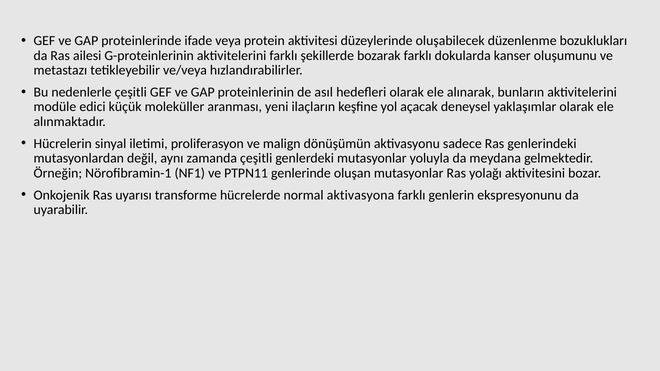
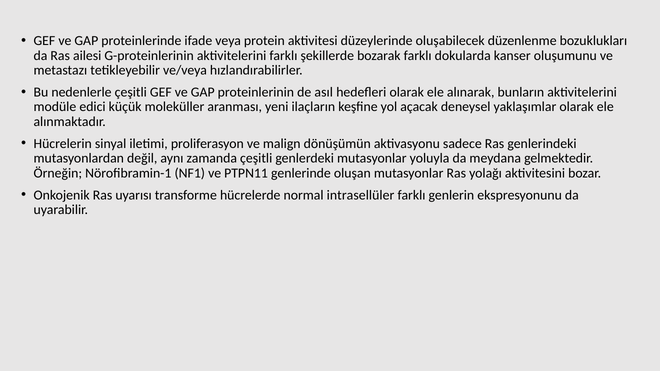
aktivasyona: aktivasyona -> intrasellüler (361, 195)
